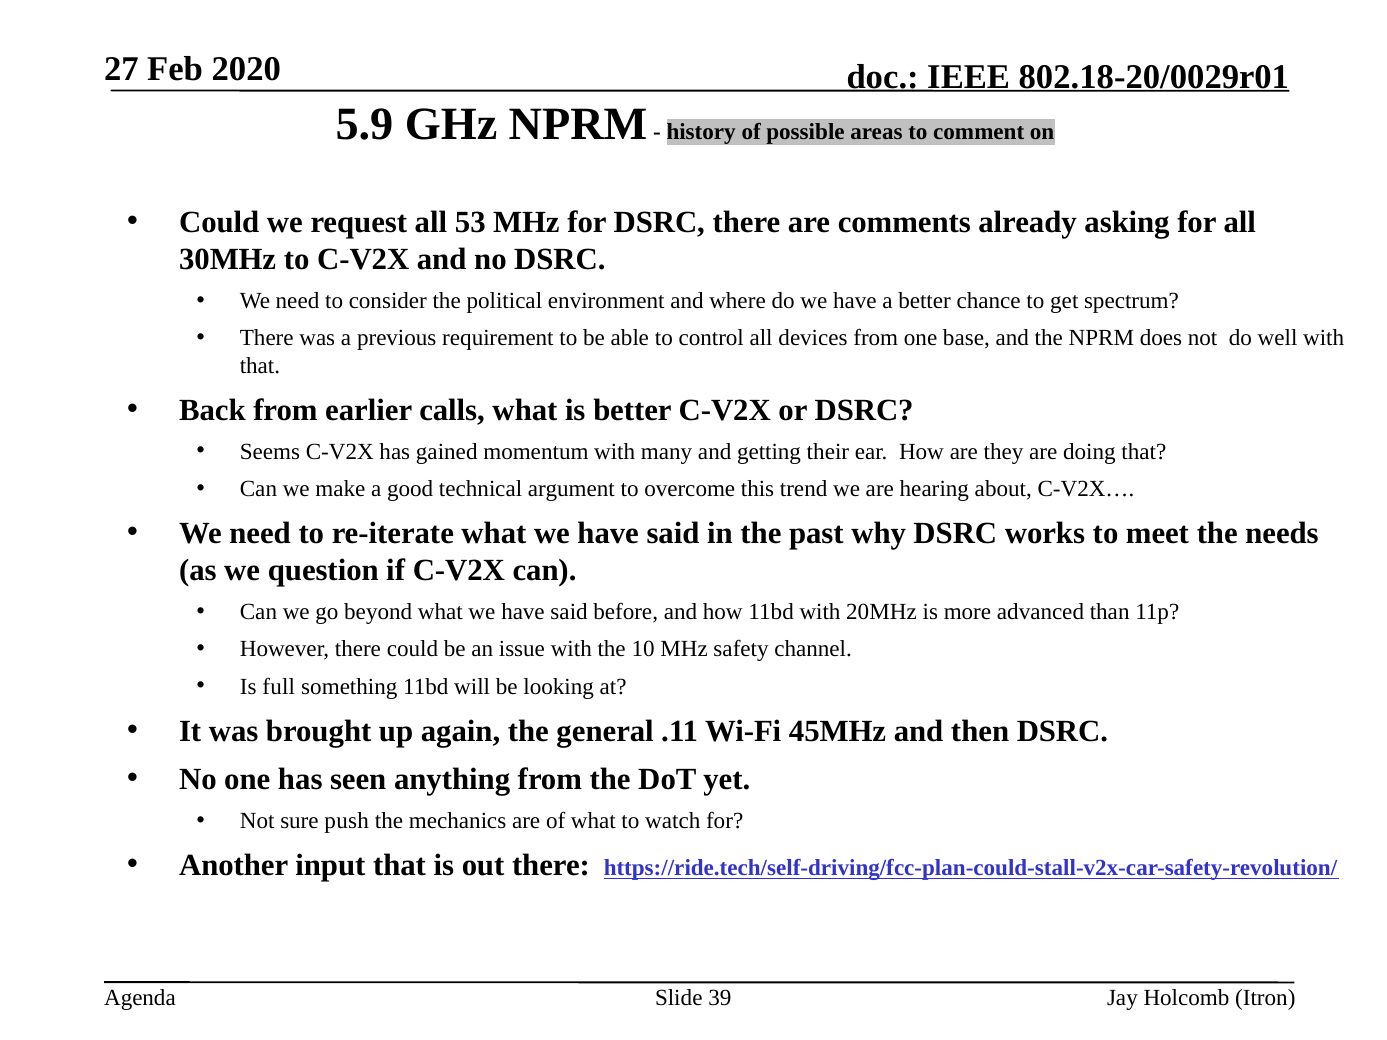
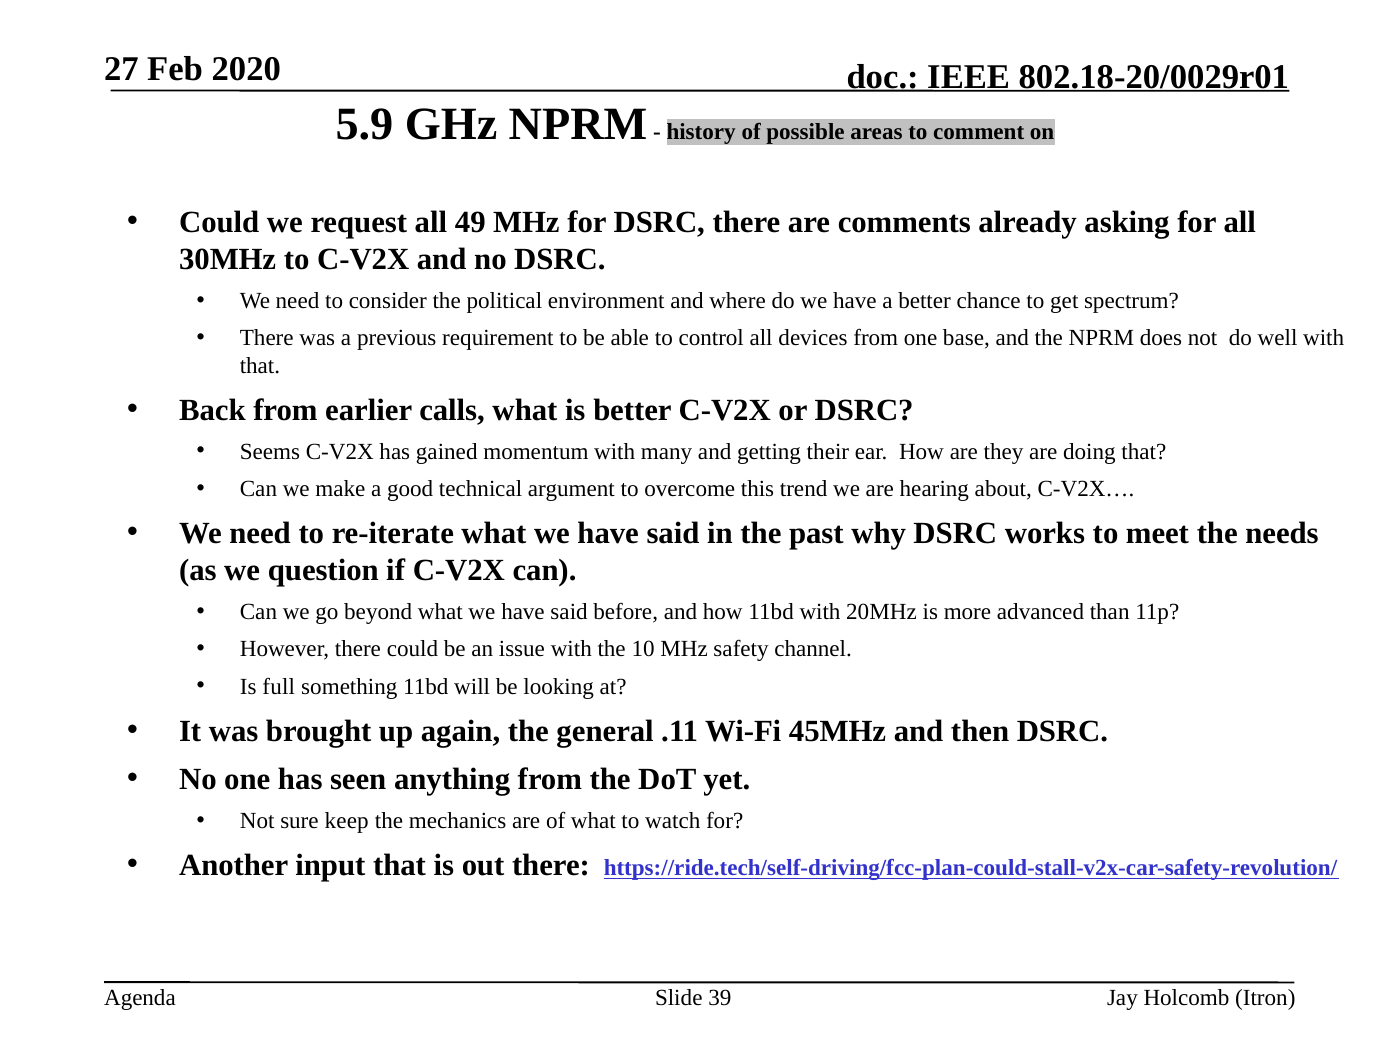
53: 53 -> 49 (470, 222)
push: push -> keep (347, 821)
